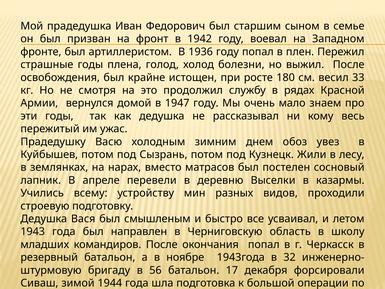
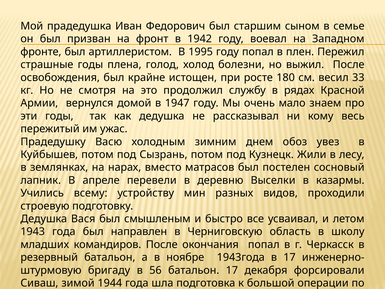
1936: 1936 -> 1995 (201, 52)
в 32: 32 -> 17 (290, 257)
